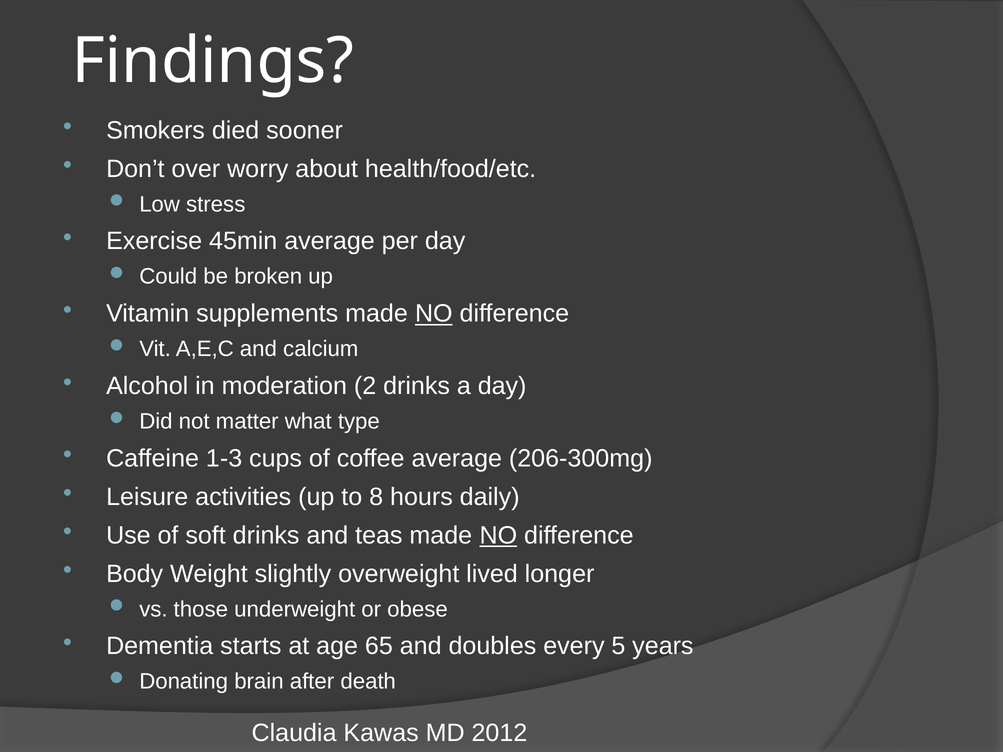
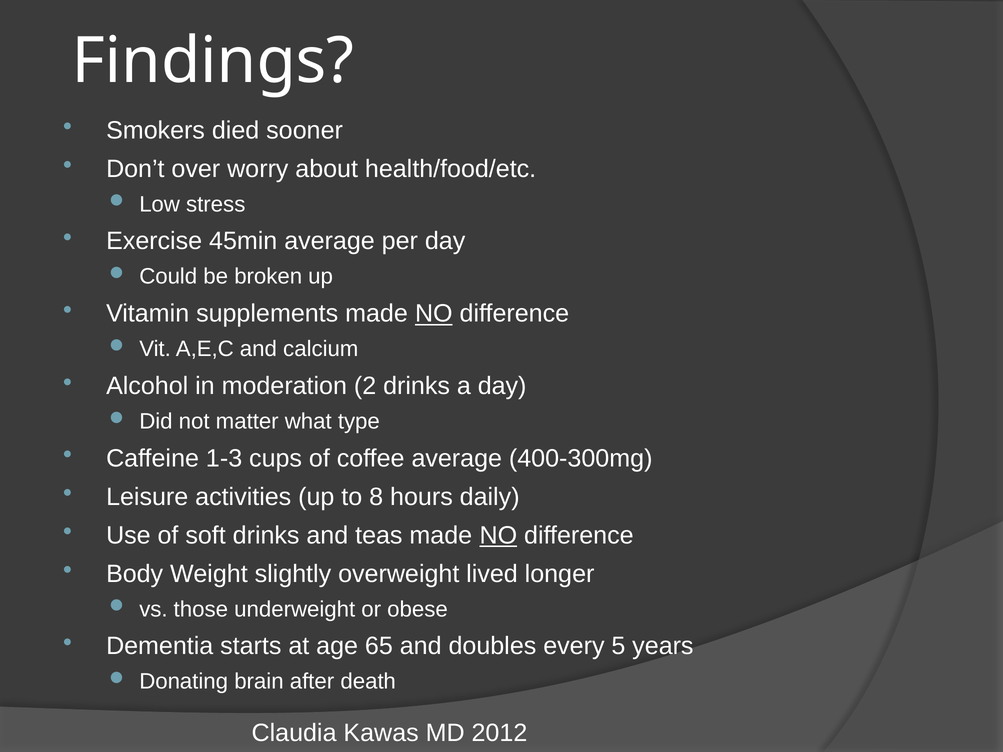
206-300mg: 206-300mg -> 400-300mg (581, 459)
